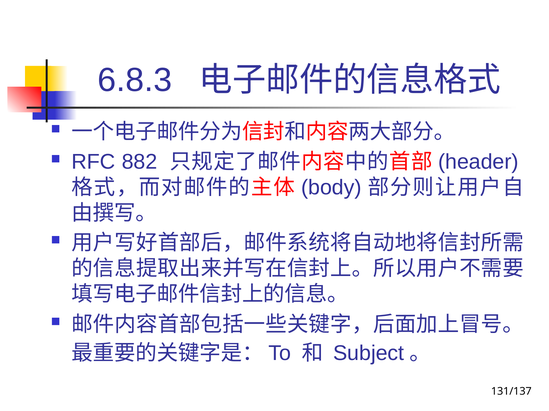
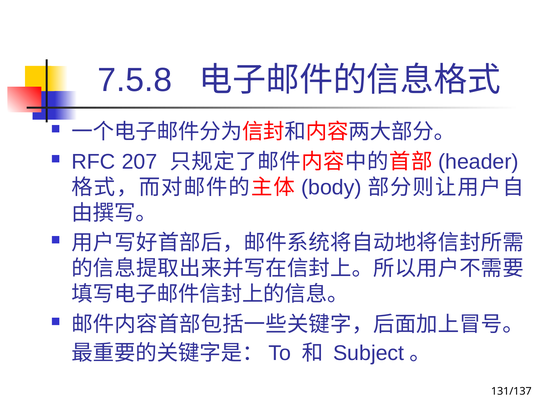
6.8.3: 6.8.3 -> 7.5.8 (135, 80)
882: 882 -> 207 (140, 162)
